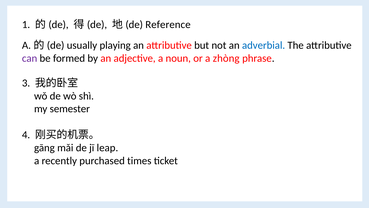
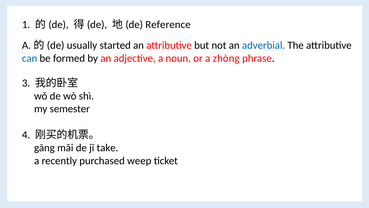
playing: playing -> started (115, 45)
can colour: purple -> blue (30, 58)
leap: leap -> take (107, 147)
times: times -> weep (139, 160)
